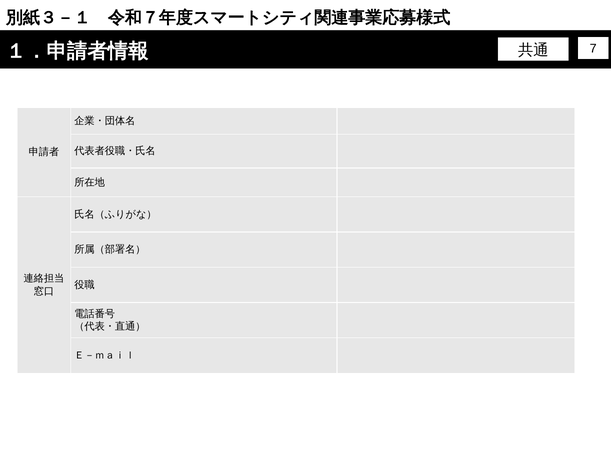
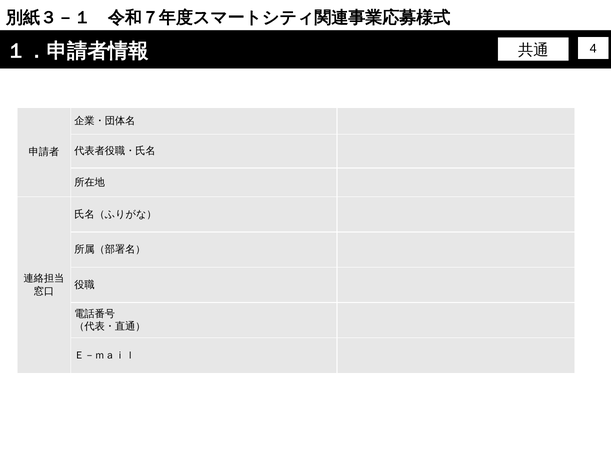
7: 7 -> 4 (593, 49)
